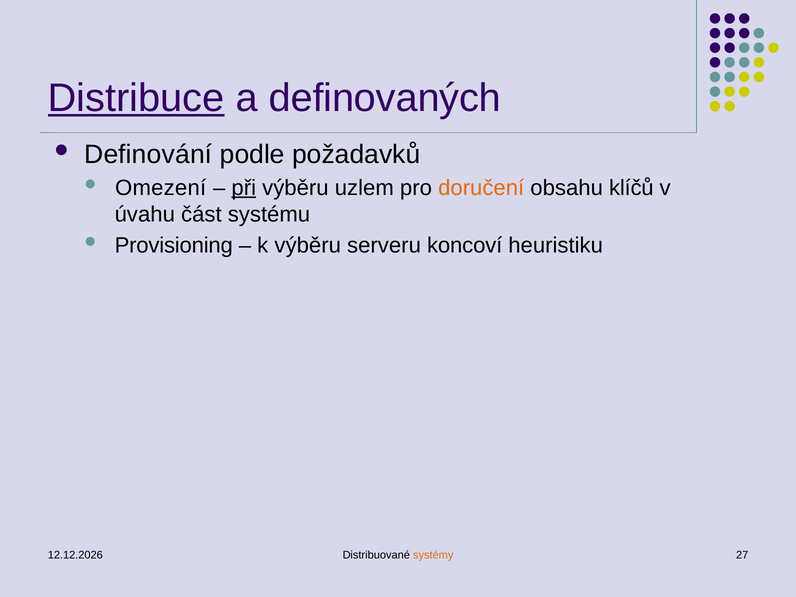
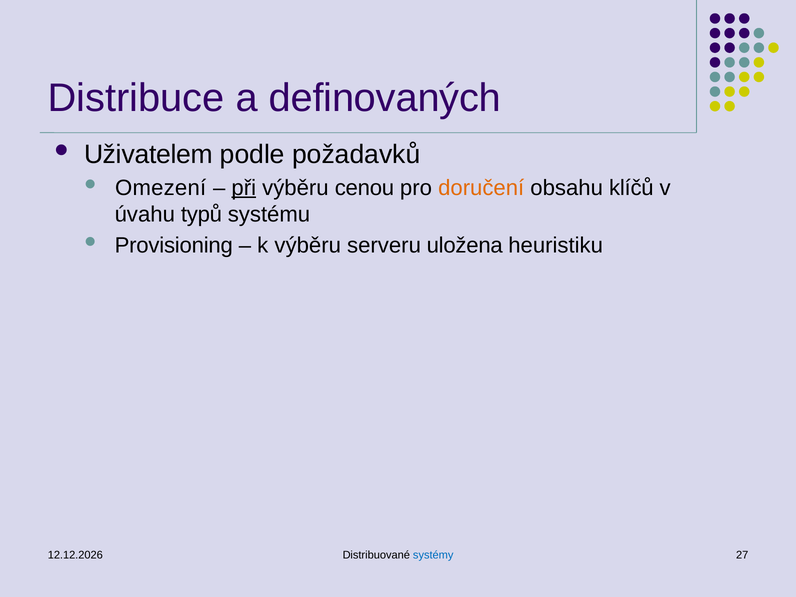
Distribuce underline: present -> none (136, 98)
Definování: Definování -> Uživatelem (149, 154)
uzlem: uzlem -> cenou (364, 188)
část: část -> typů (201, 214)
koncoví: koncoví -> uložena (465, 245)
systémy colour: orange -> blue (433, 555)
